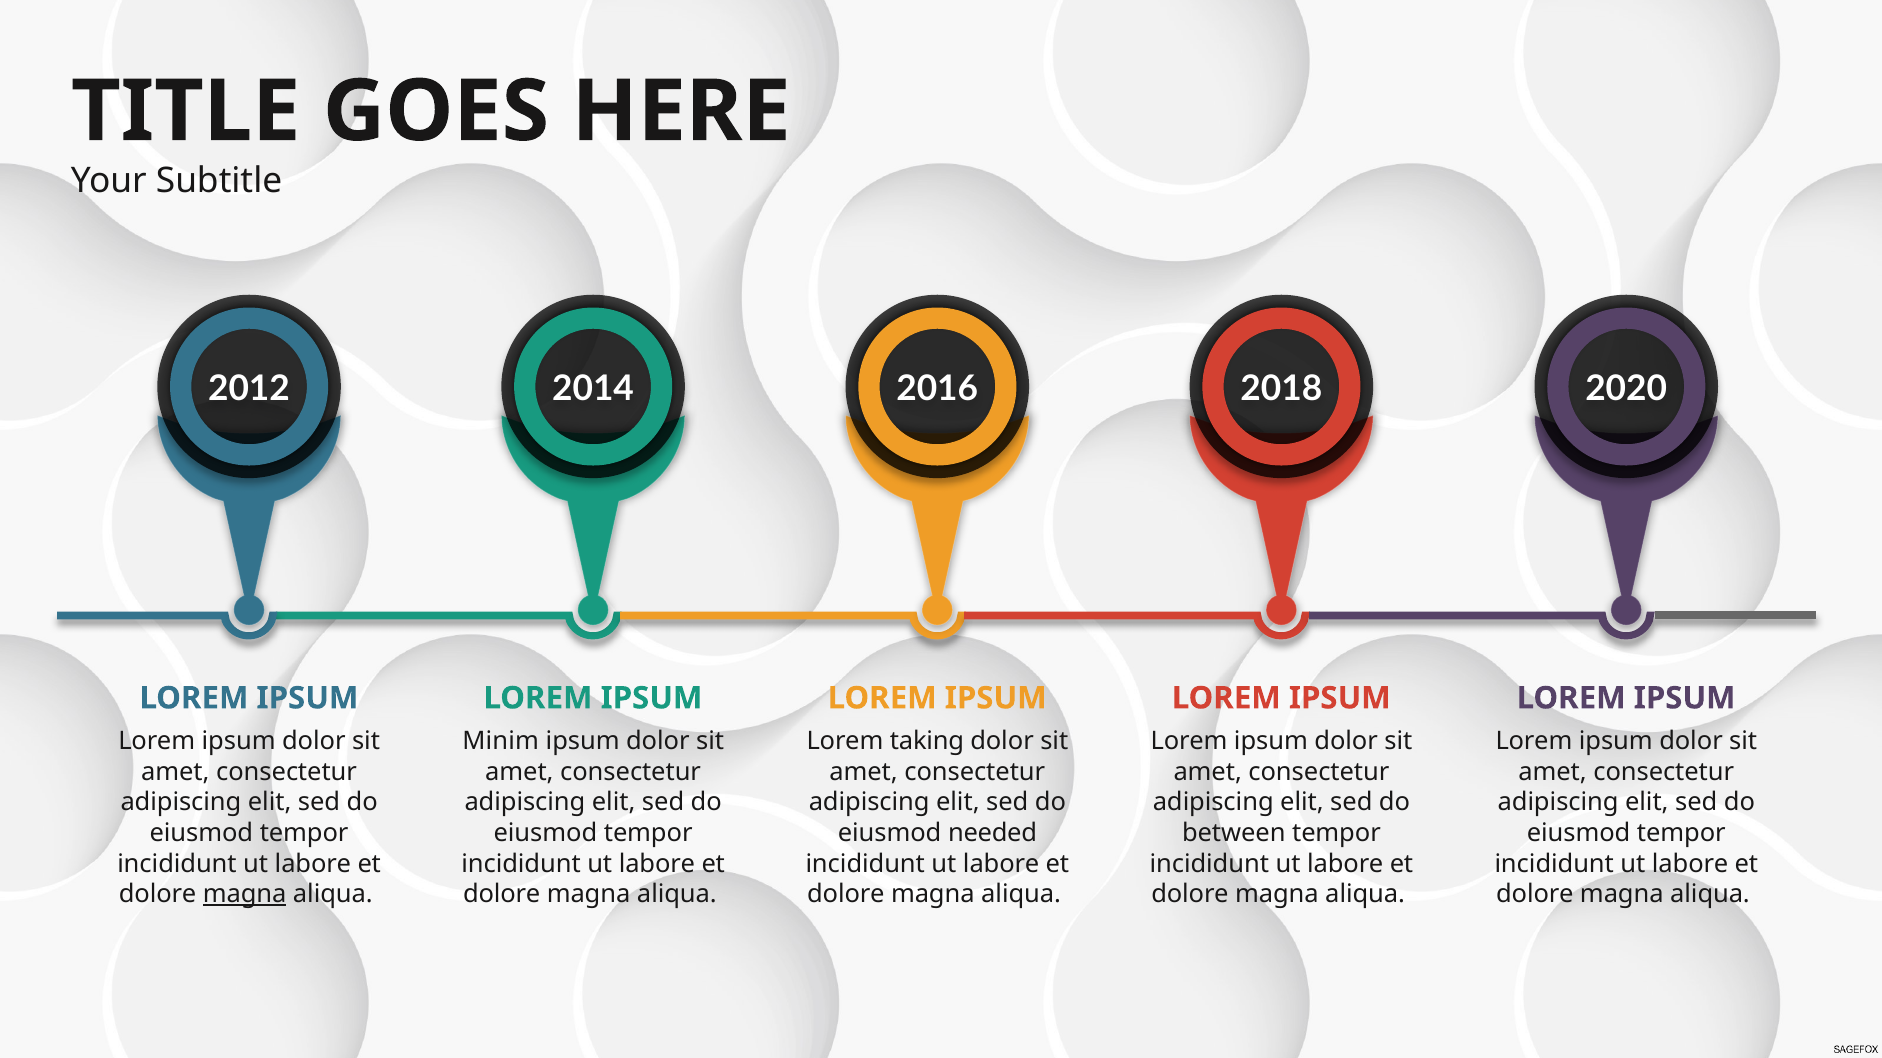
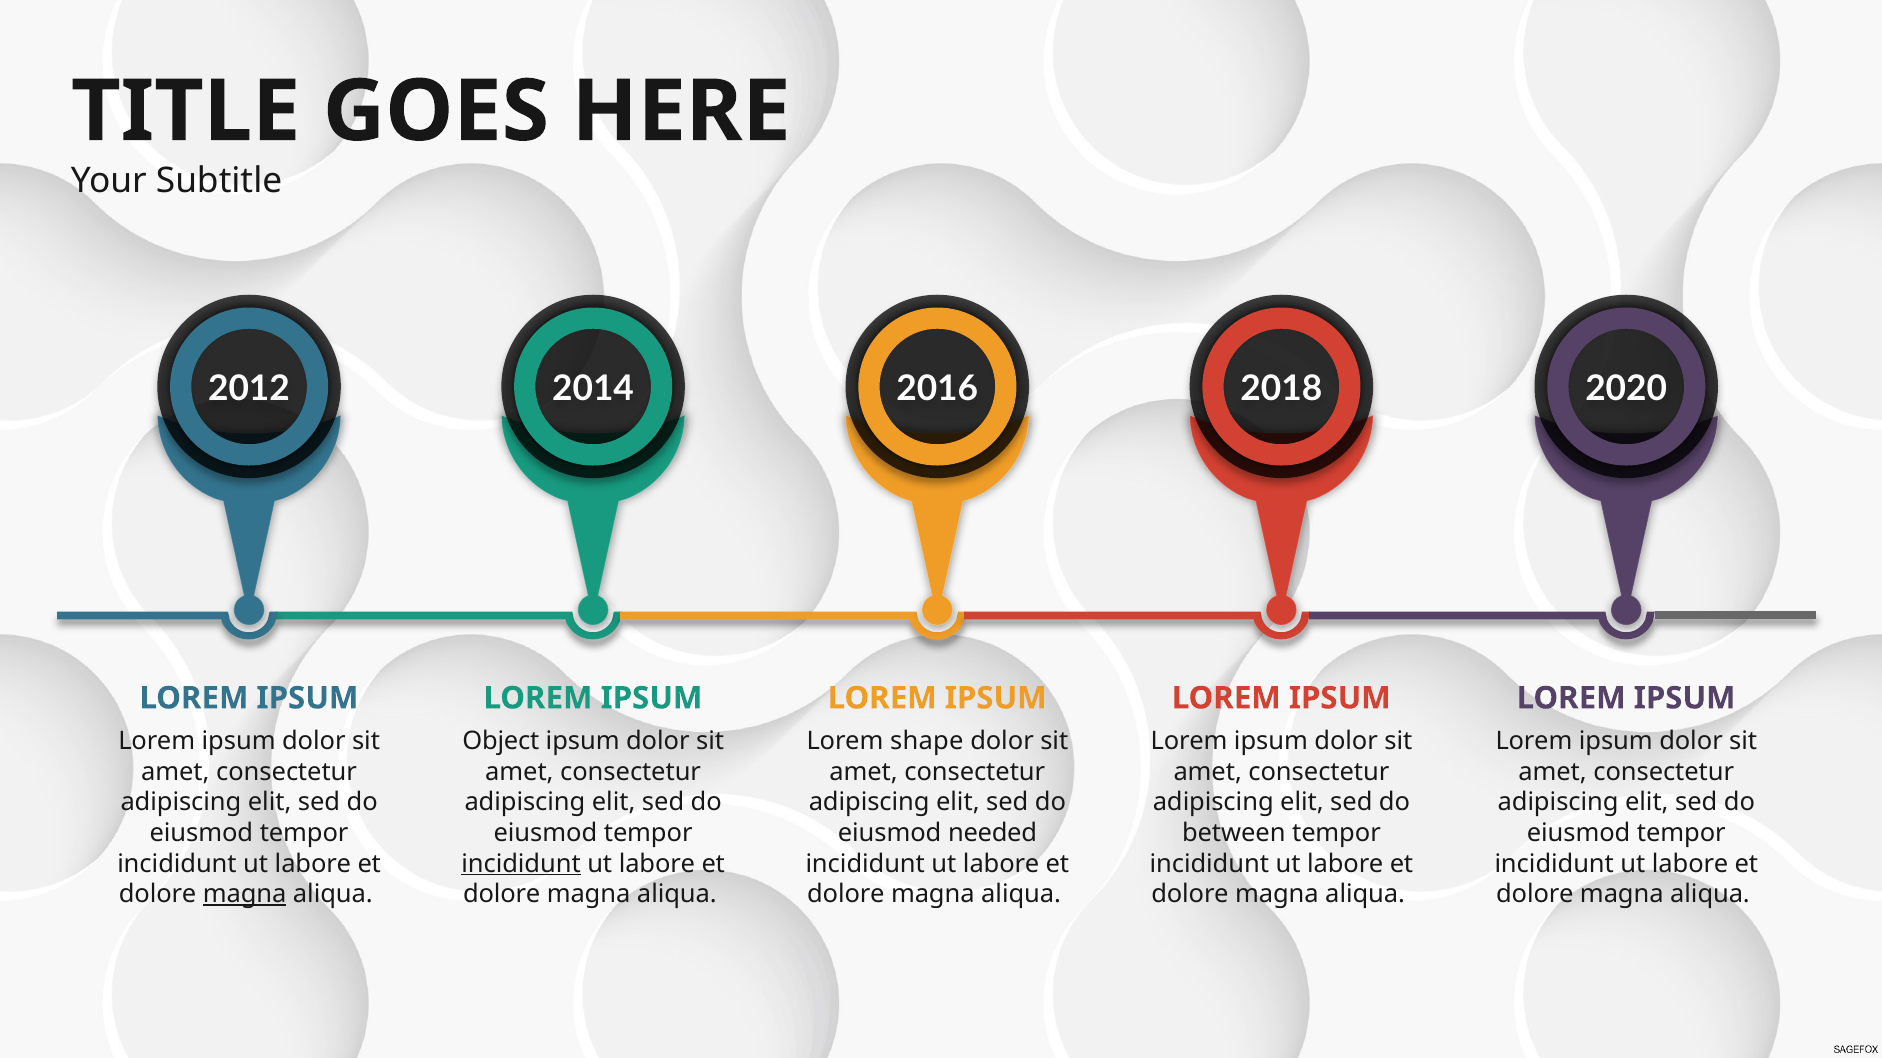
Minim: Minim -> Object (501, 742)
taking: taking -> shape (927, 742)
incididunt underline: none -> present (521, 864)
